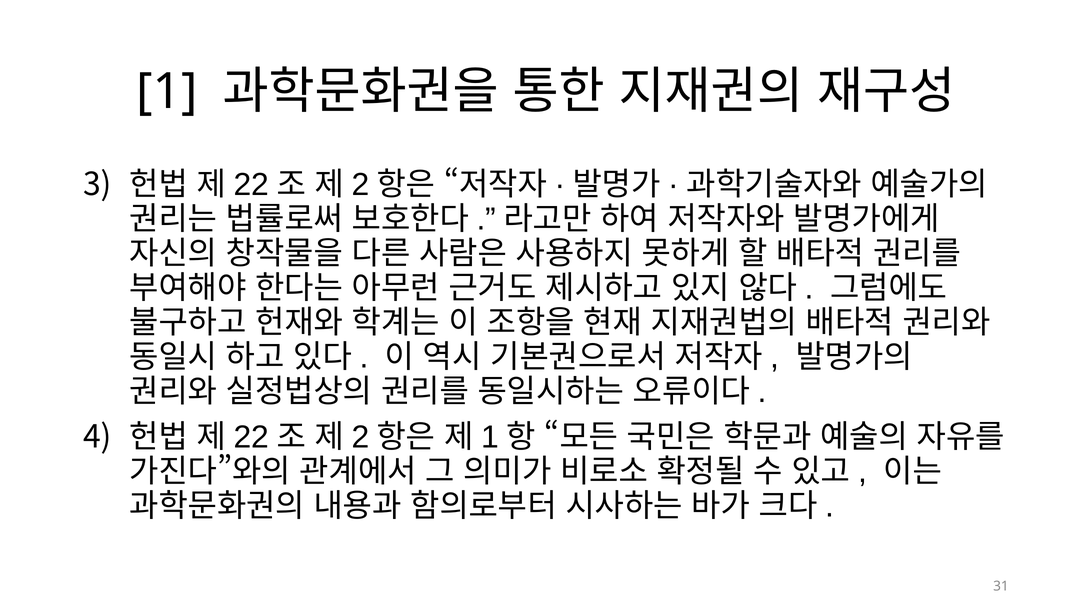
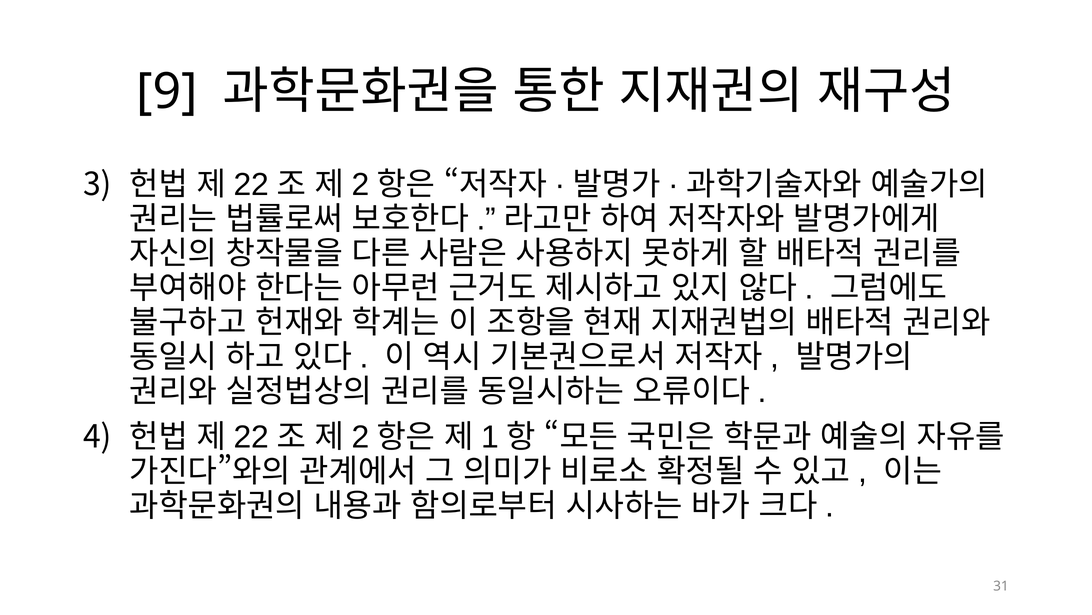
1: 1 -> 9 (167, 92)
